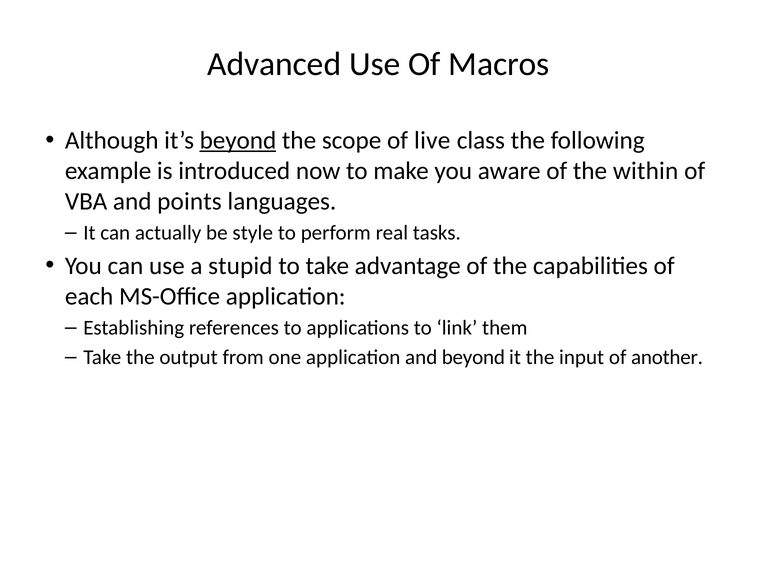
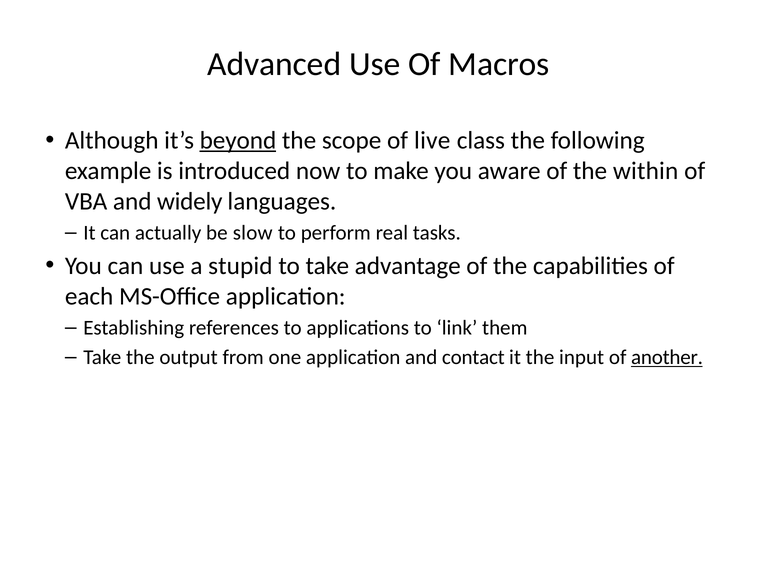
points: points -> widely (190, 201)
style: style -> slow (253, 233)
and beyond: beyond -> contact (473, 357)
another underline: none -> present (667, 357)
